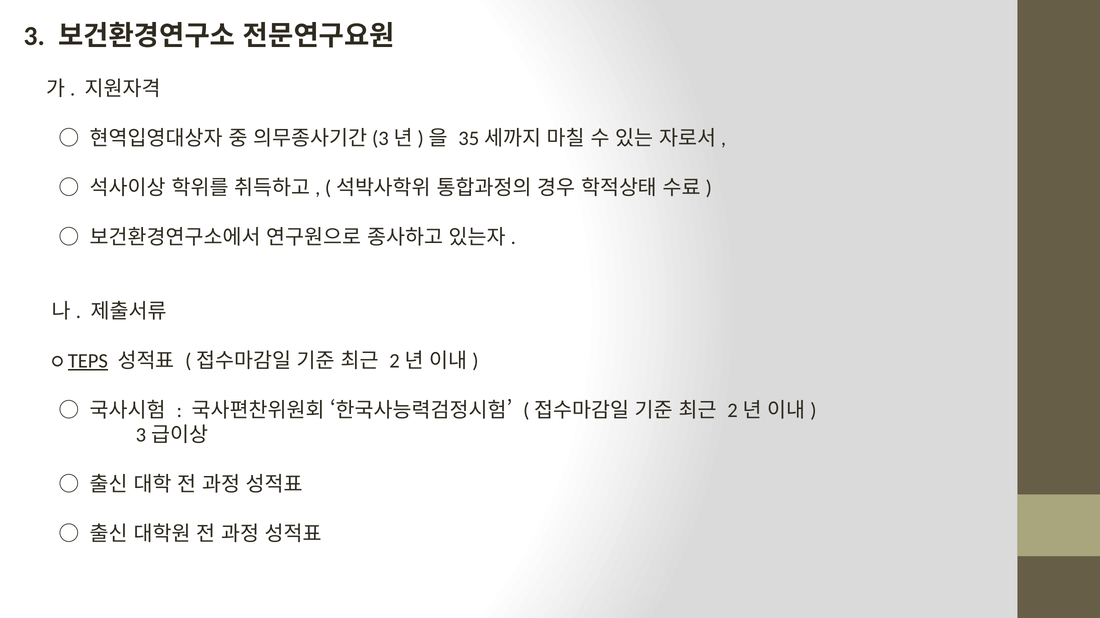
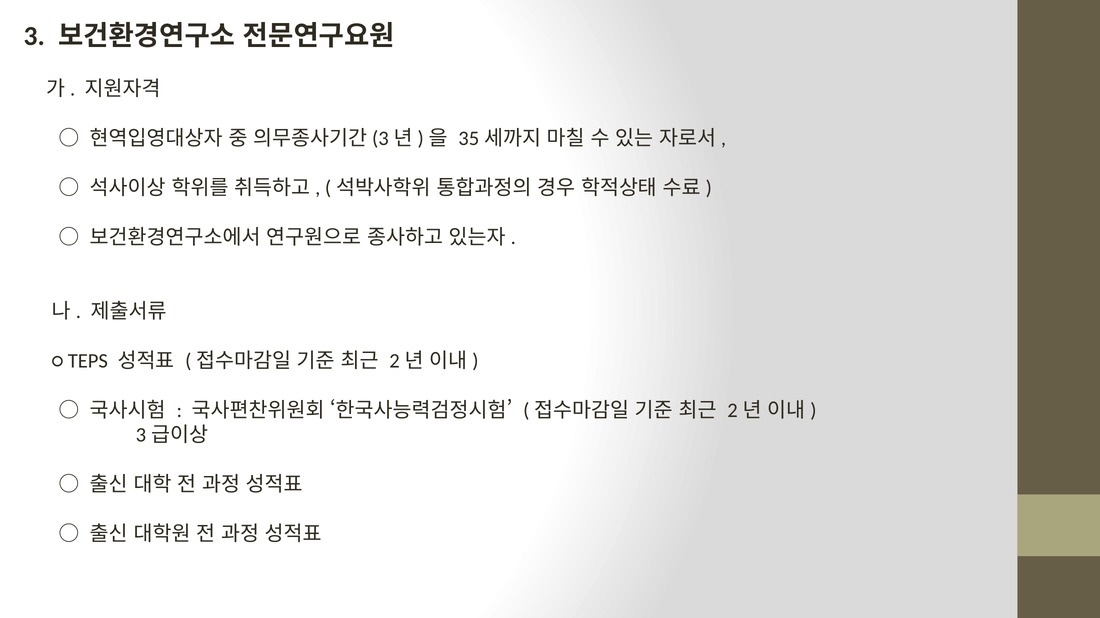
TEPS underline: present -> none (88, 361)
